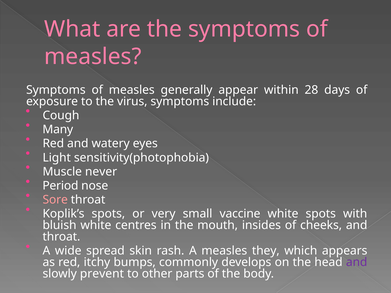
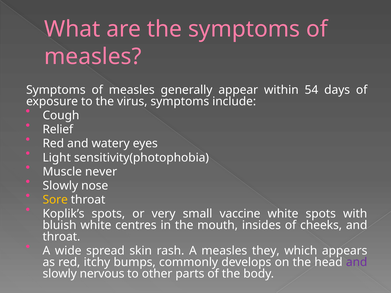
28: 28 -> 54 (311, 90)
Many: Many -> Relief (58, 130)
Period: Period -> Slowly (60, 186)
Sore colour: pink -> yellow (55, 200)
prevent: prevent -> nervous (102, 274)
